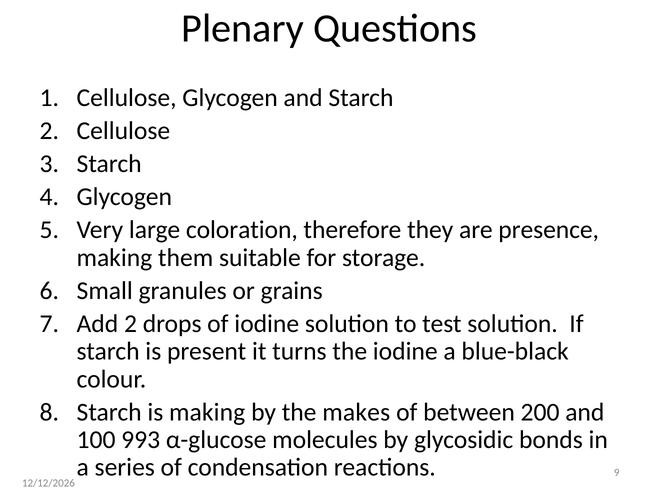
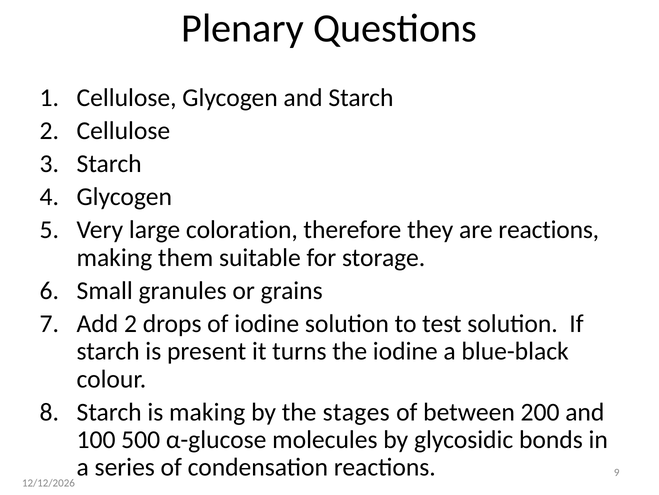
are presence: presence -> reactions (549, 230)
makes: makes -> stages (356, 411)
993: 993 -> 500 (141, 439)
